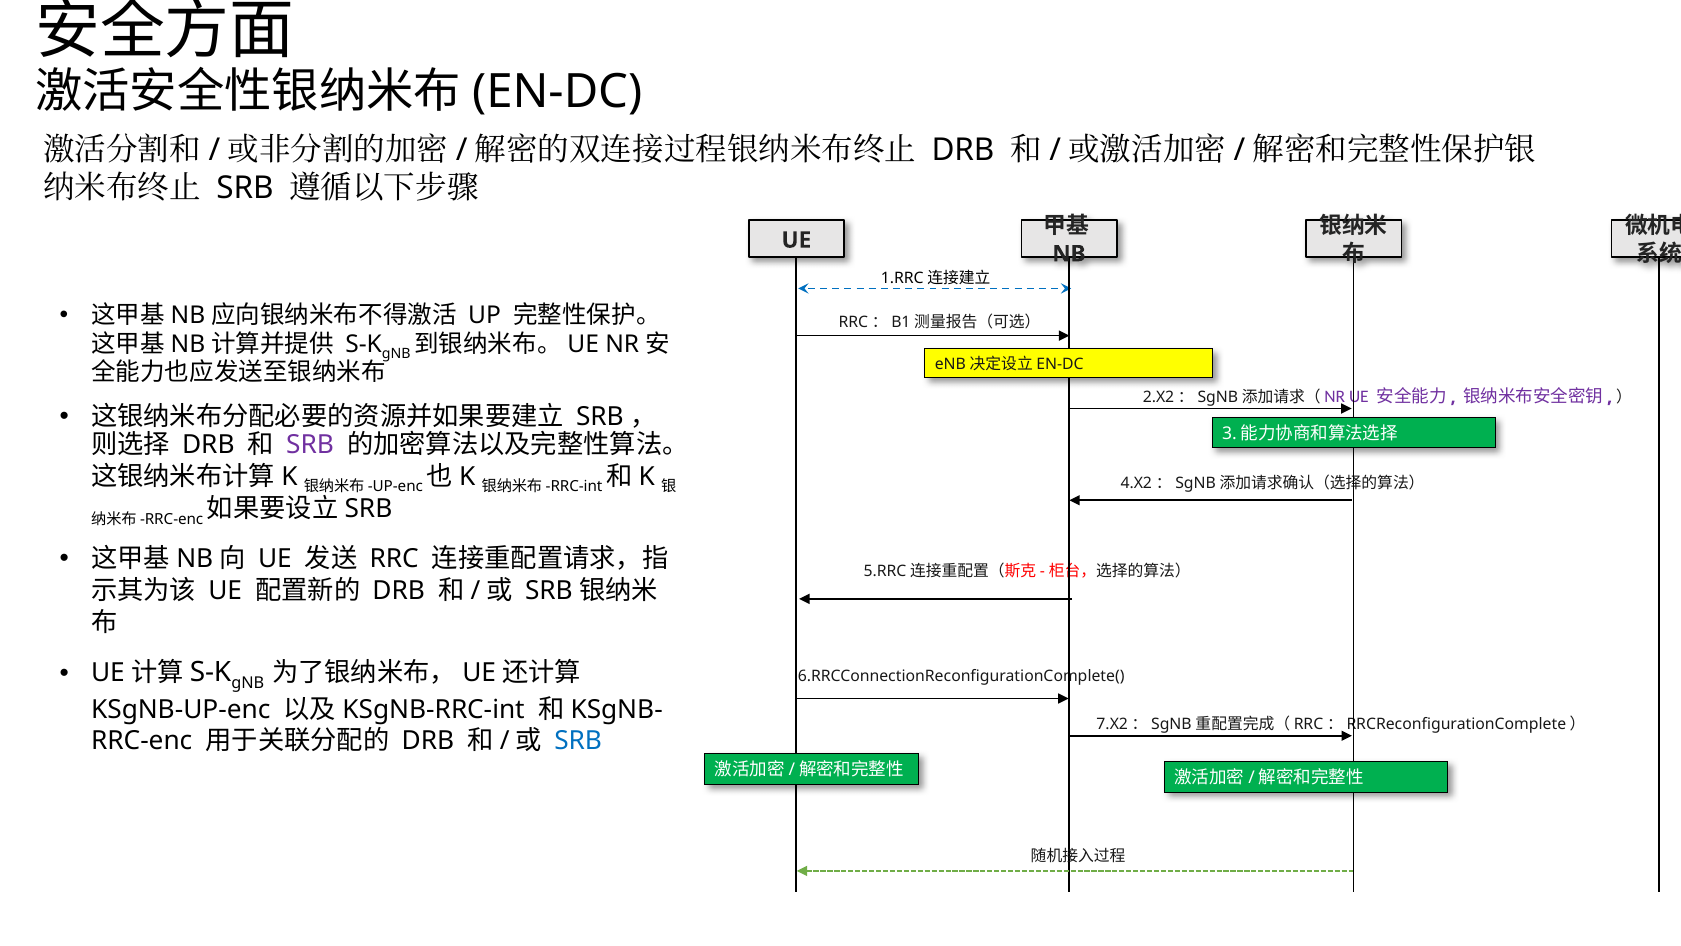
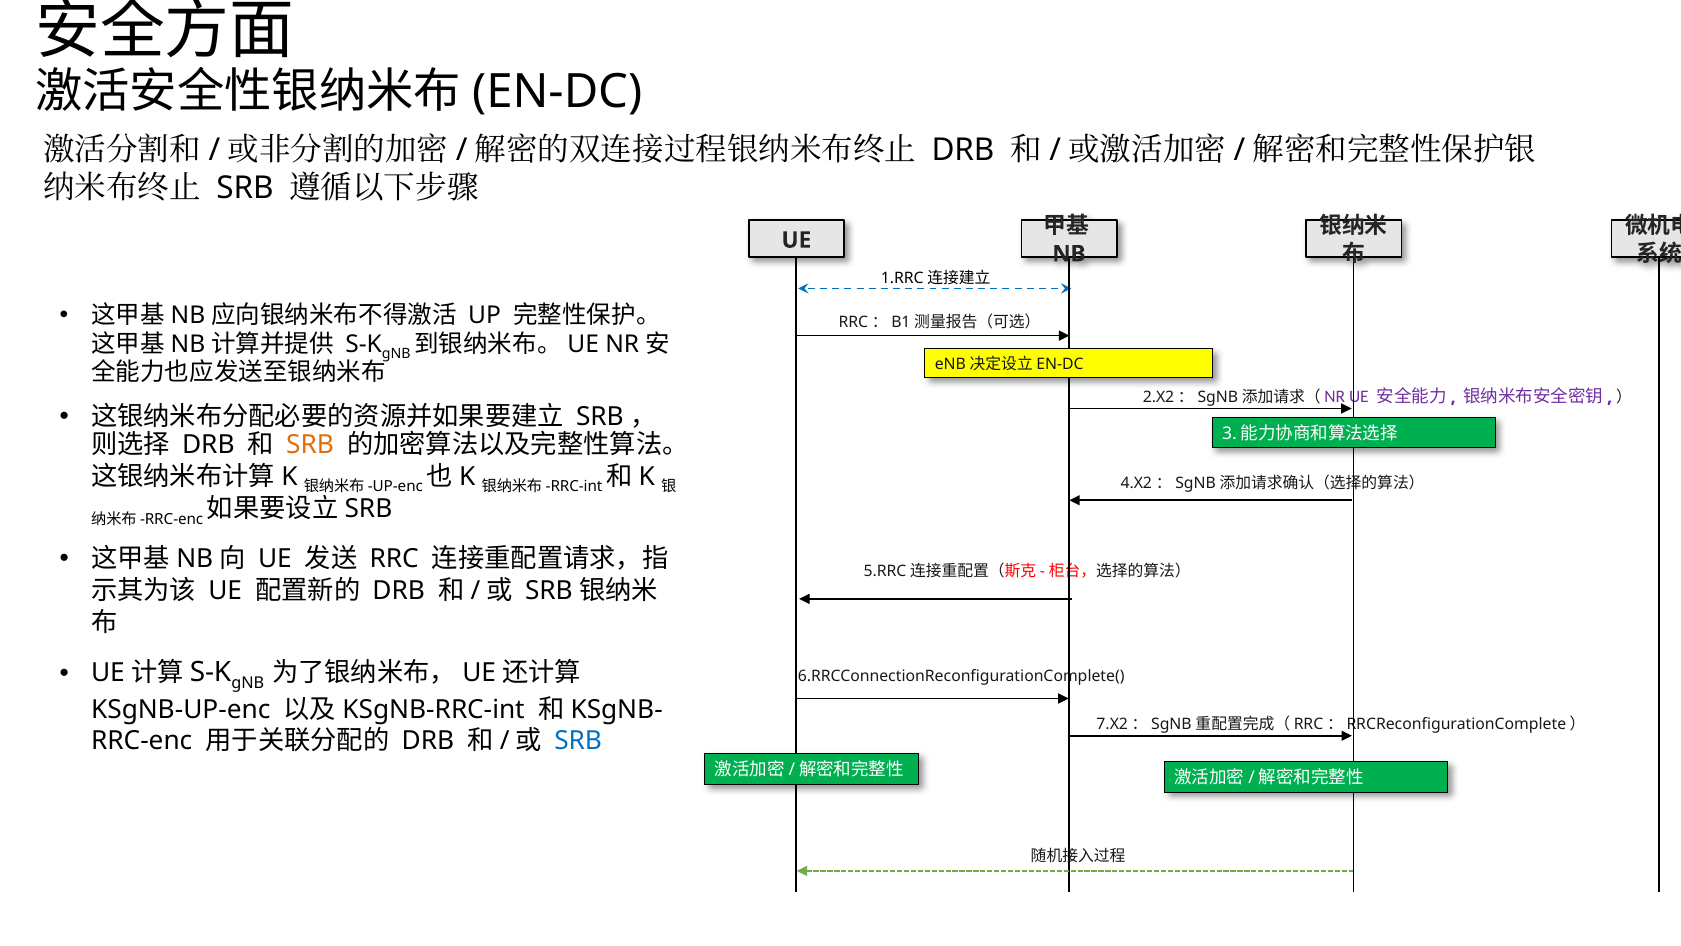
SRB colour: purple -> orange (310, 445)
